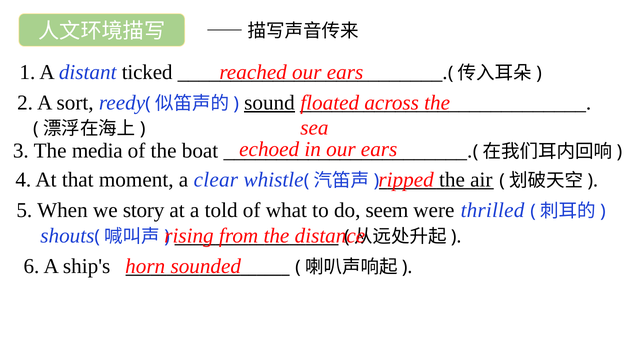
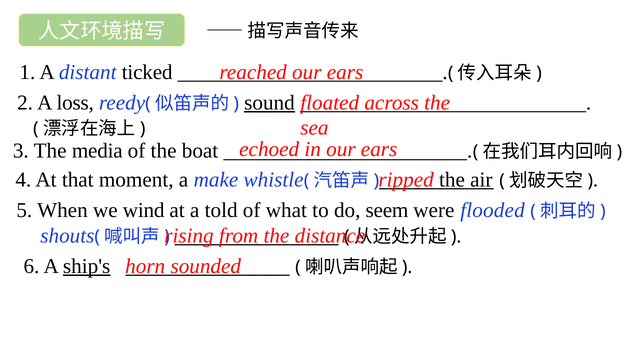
sort: sort -> loss (75, 103)
clear: clear -> make (216, 180)
story: story -> wind (144, 210)
thrilled: thrilled -> flooded (493, 210)
ship's underline: none -> present (87, 266)
